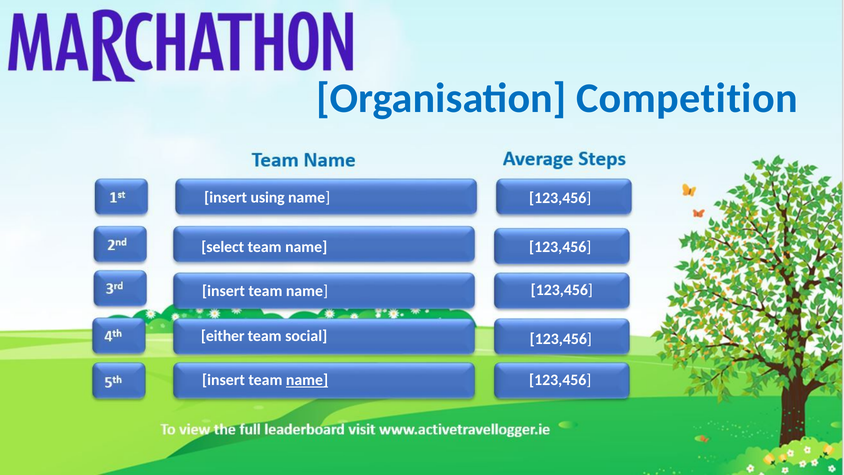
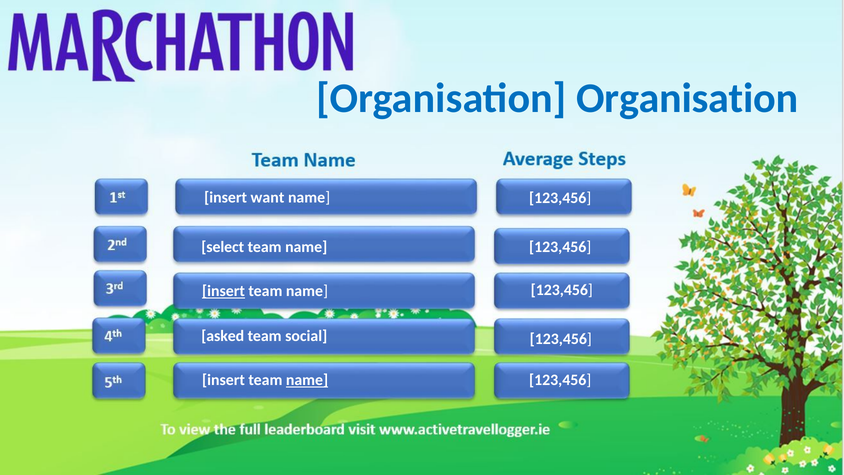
Organisation Competition: Competition -> Organisation (687, 98)
using: using -> want (267, 198)
insert underline: none -> present (223, 291)
either: either -> asked (223, 336)
